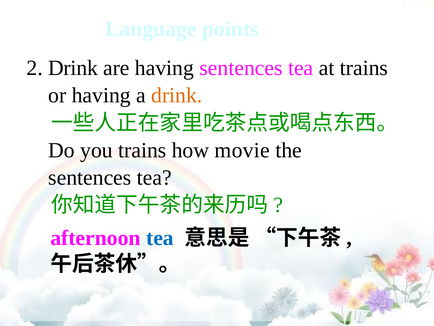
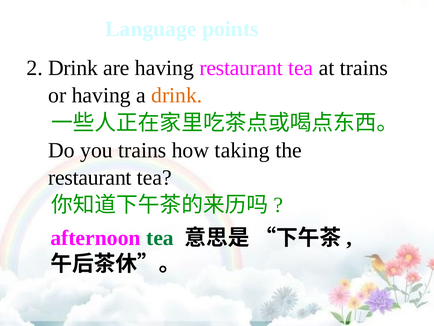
having sentences: sentences -> restaurant (241, 68)
movie: movie -> taking (242, 150)
sentences: sentences -> restaurant (90, 177)
tea colour: blue -> green (160, 238)
